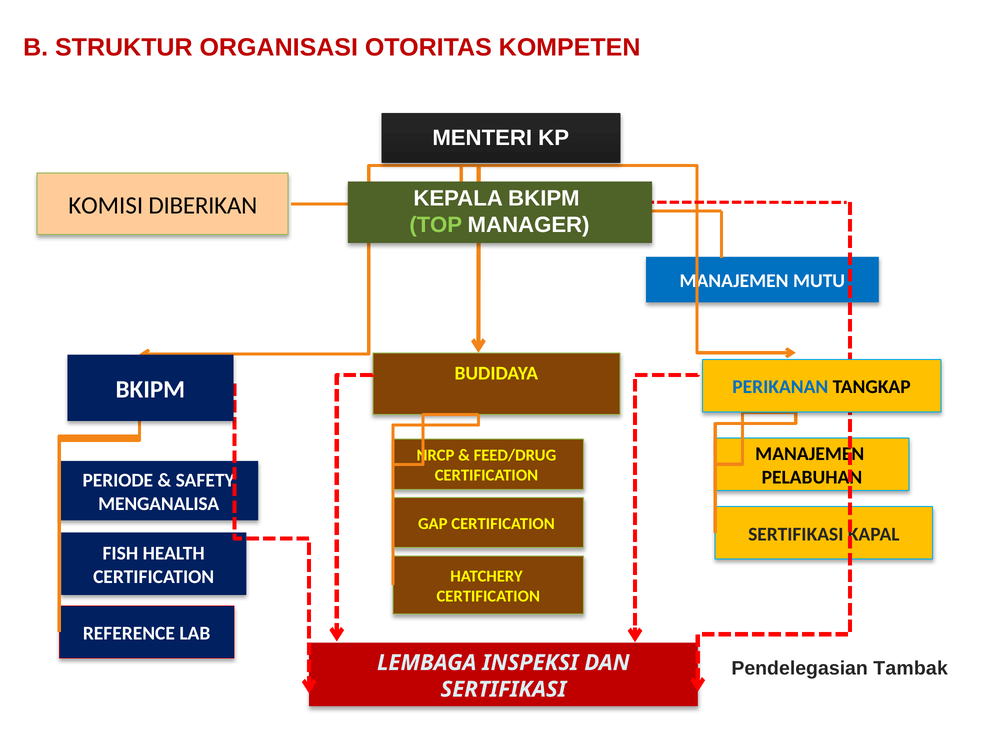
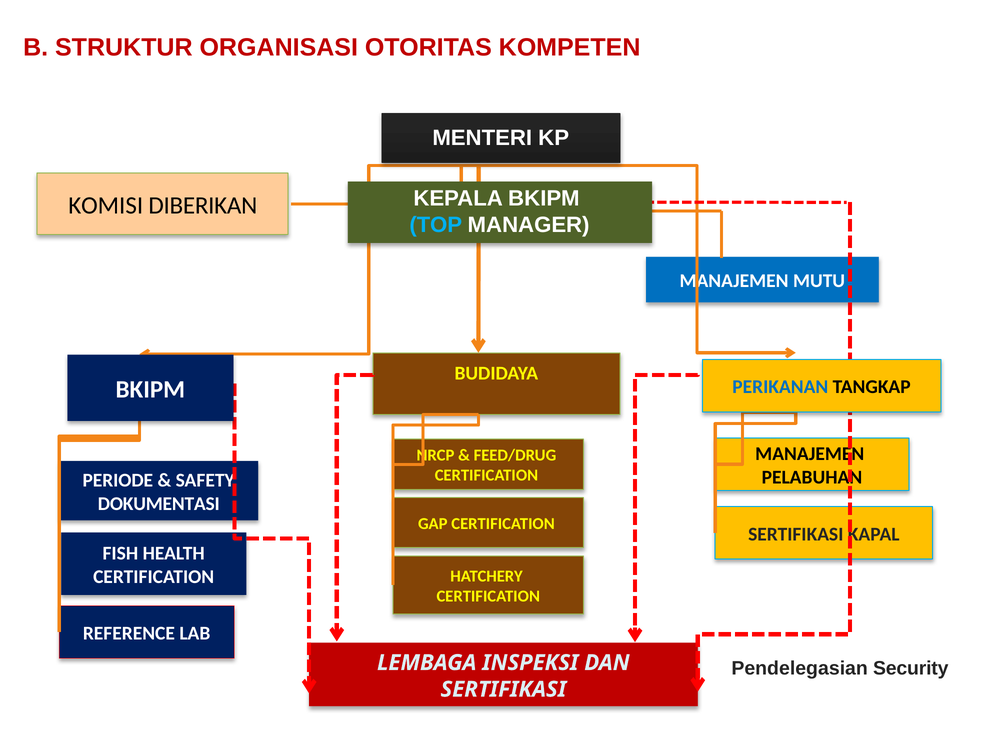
TOP colour: light green -> light blue (436, 225)
MENGANALISA: MENGANALISA -> DOKUMENTASI (159, 504)
Tambak: Tambak -> Security (911, 669)
